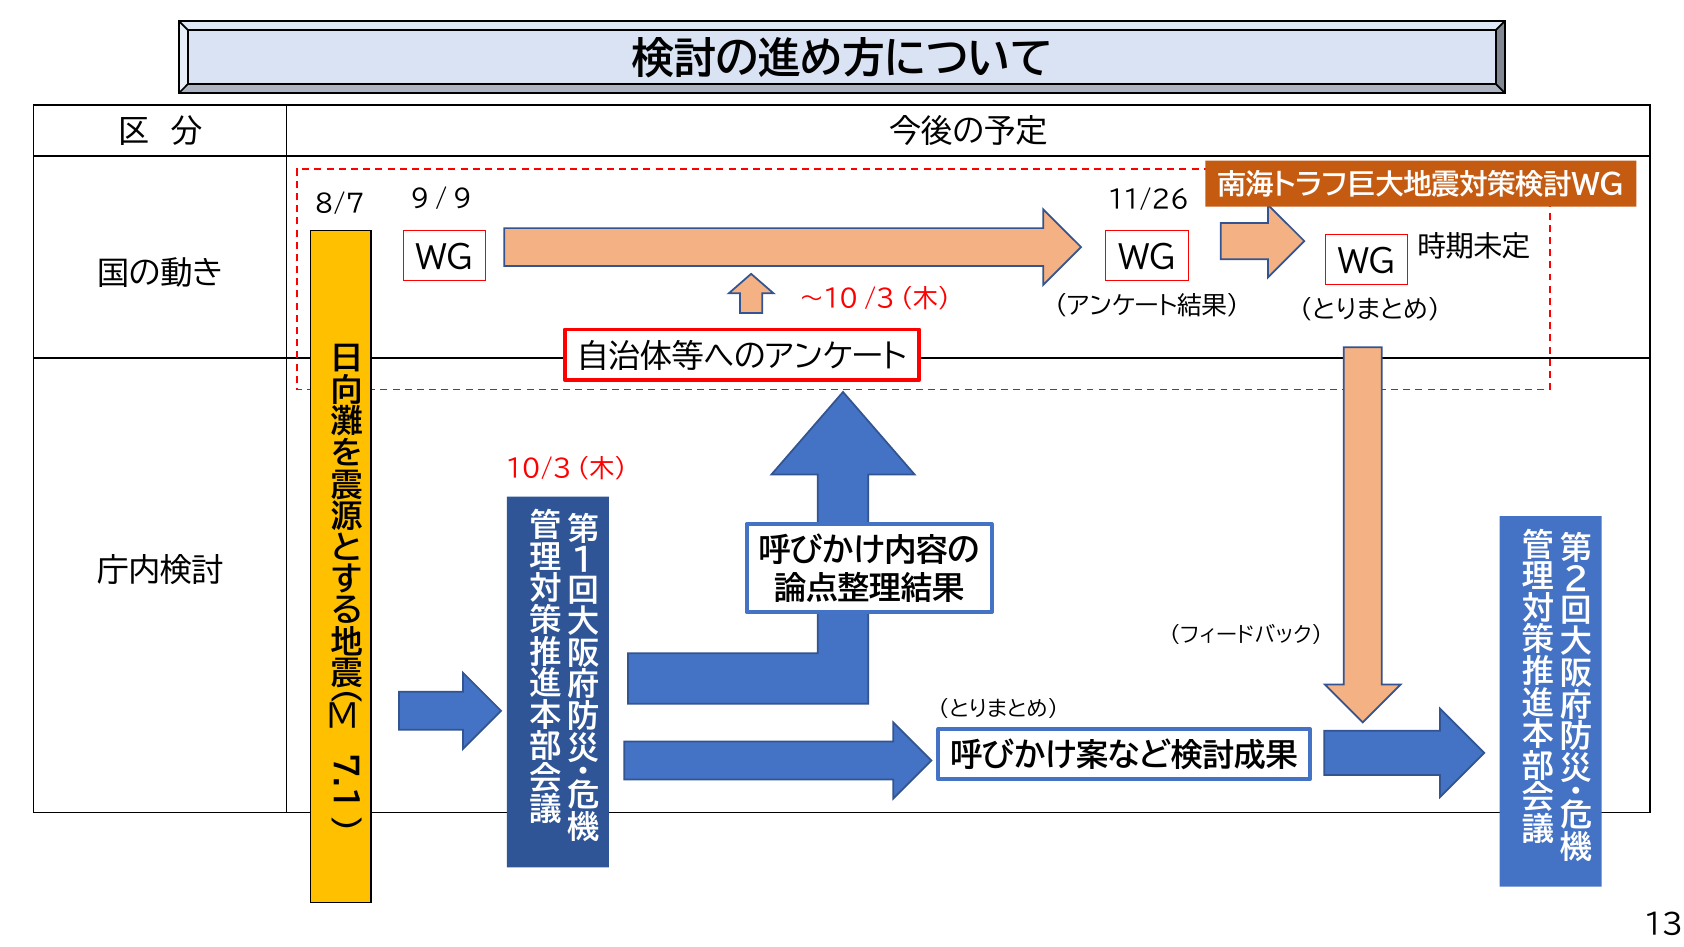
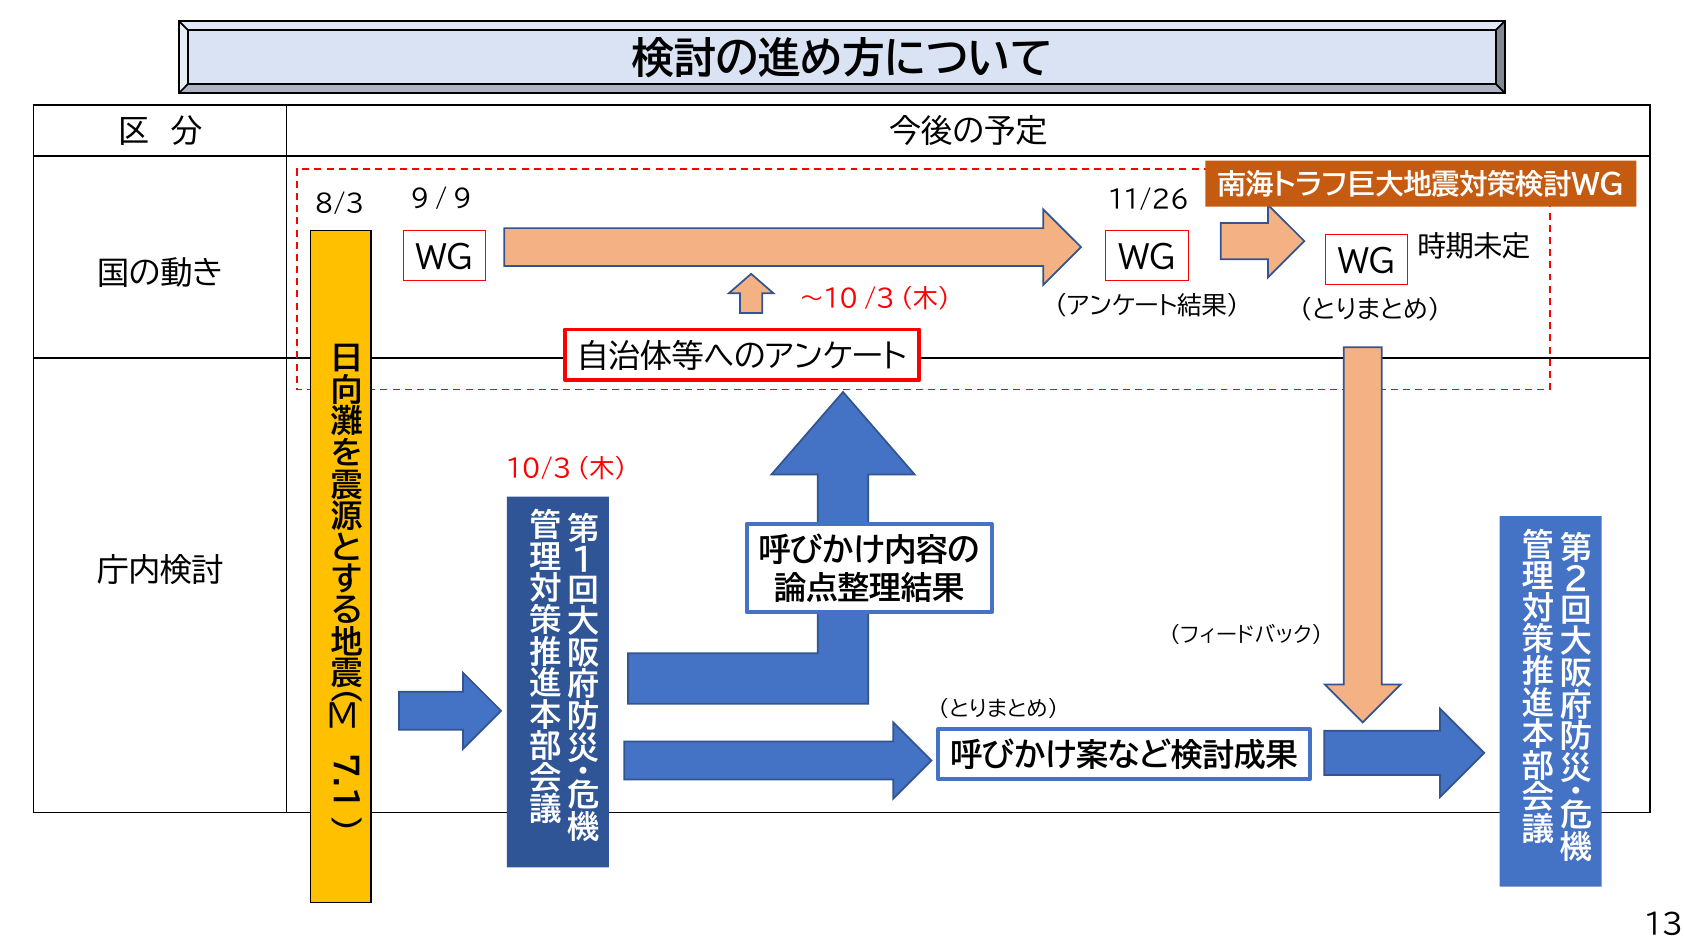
8/7: 8/7 -> 8/3 (340, 205)
